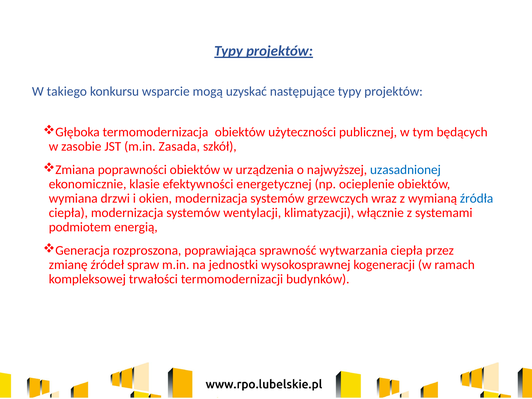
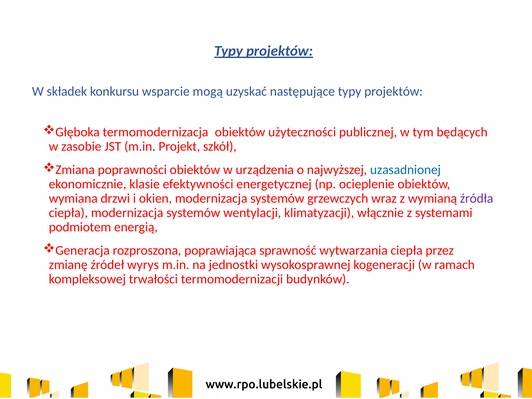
takiego: takiego -> składek (67, 91)
Zasada: Zasada -> Projekt (179, 146)
źródła colour: blue -> purple (477, 198)
spraw: spraw -> wyrys (143, 265)
